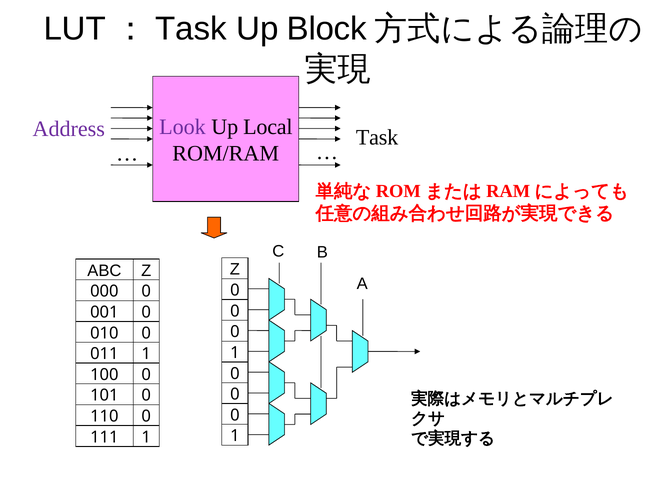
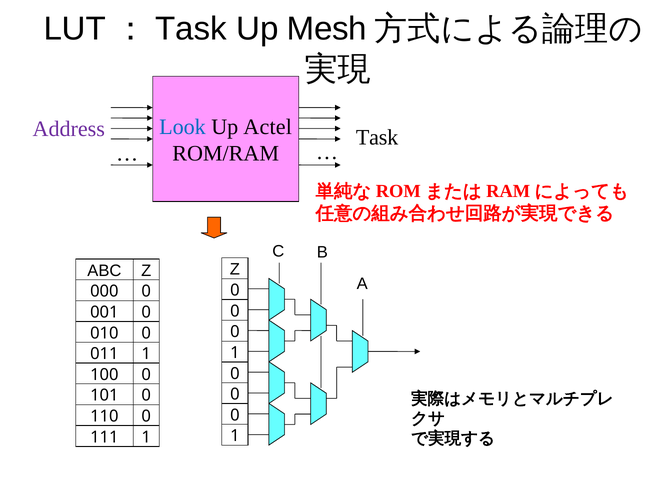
Block: Block -> Mesh (327, 29)
Look colour: purple -> blue (182, 127)
Local: Local -> Actel (268, 127)
